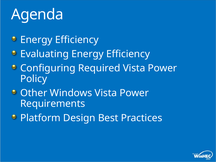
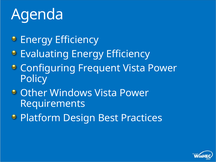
Required: Required -> Frequent (99, 68)
